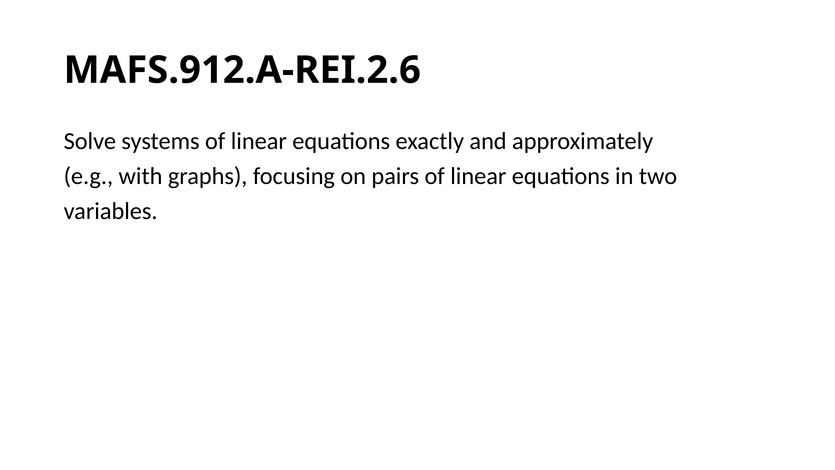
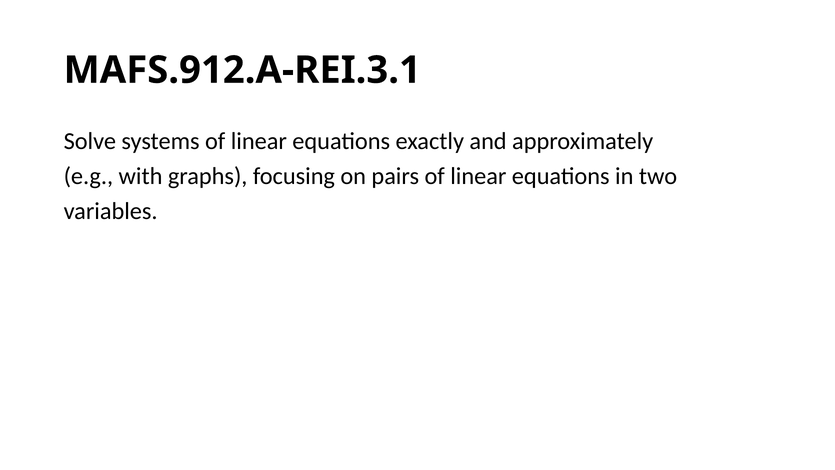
MAFS.912.A-REI.2.6: MAFS.912.A-REI.2.6 -> MAFS.912.A-REI.3.1 (242, 70)
